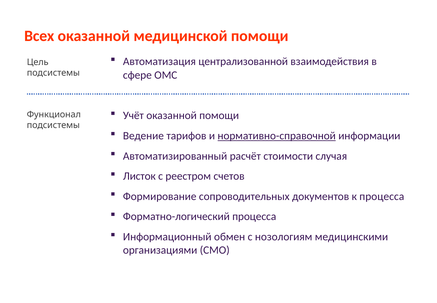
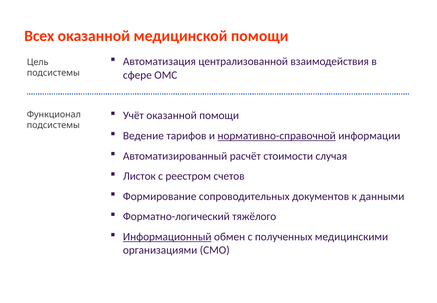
к процесса: процесса -> данными (382, 196)
Форматно-логический процесса: процесса -> тяжёлого (254, 216)
Информационный underline: none -> present (167, 236)
нозологиям: нозологиям -> полученных (284, 236)
